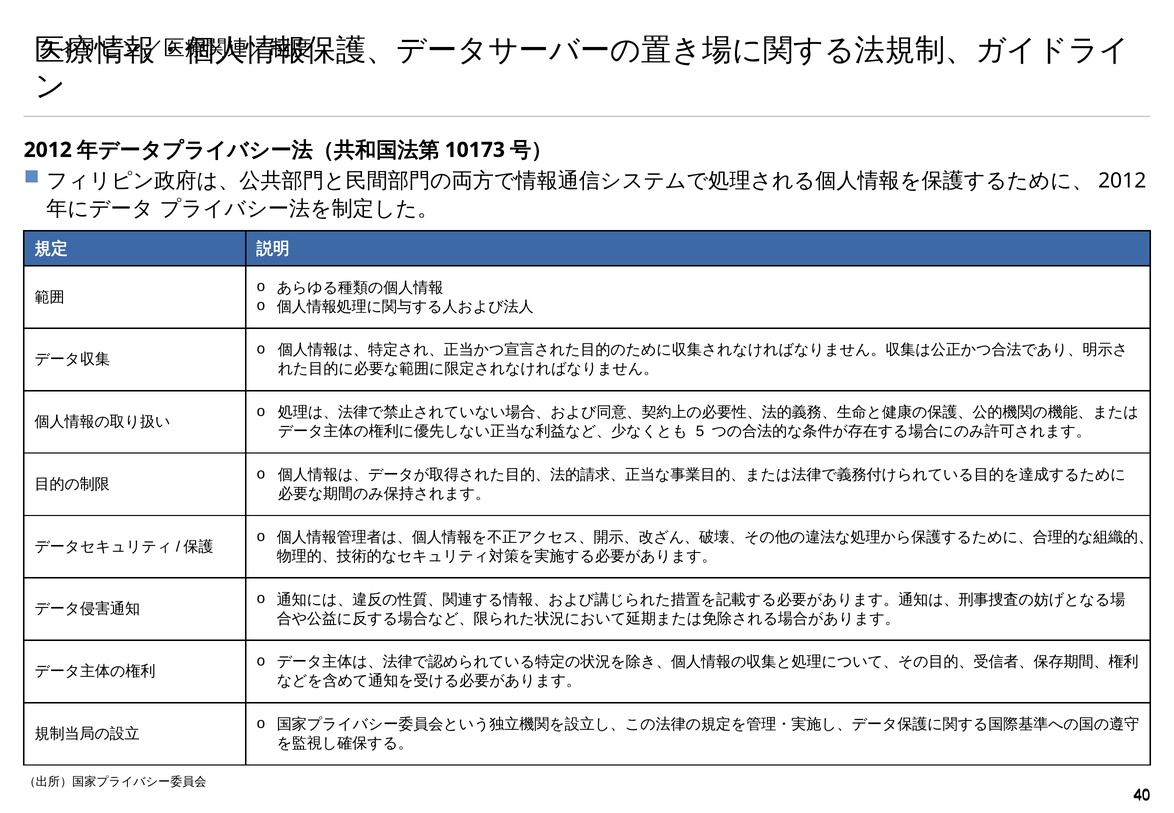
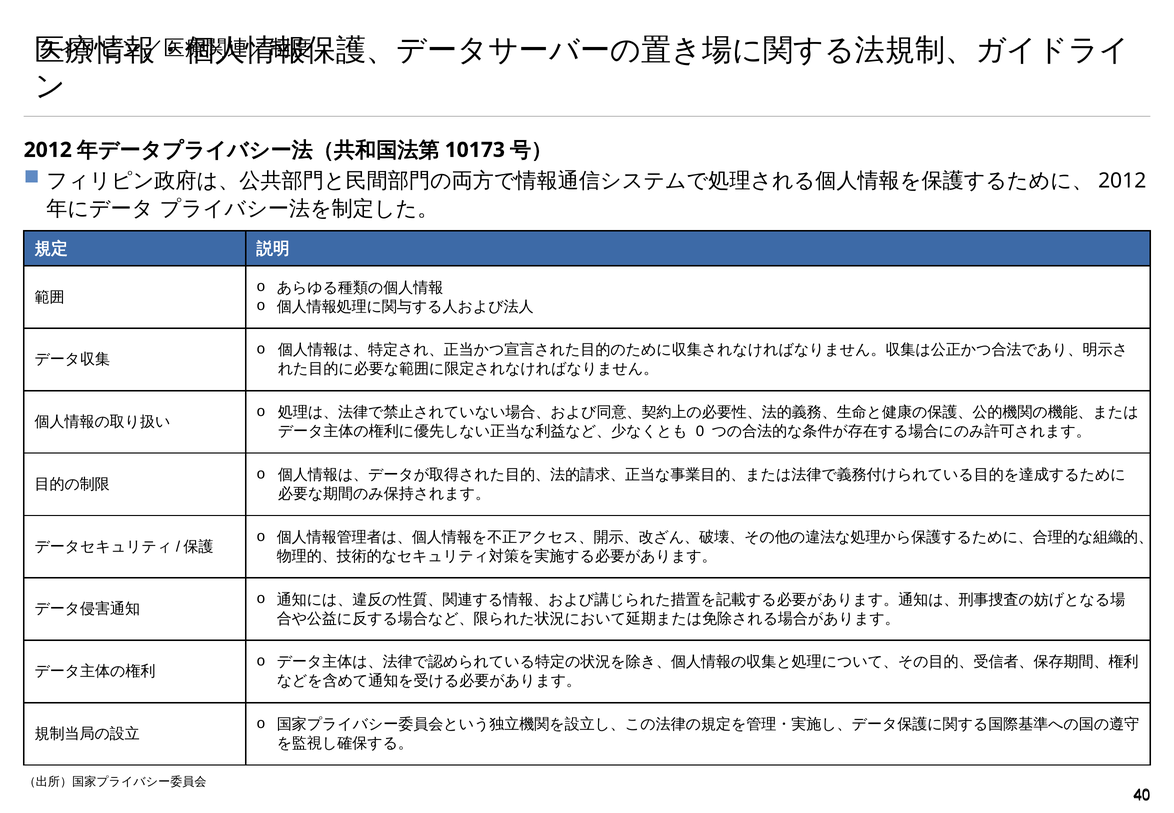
5: 5 -> 0 (700, 431)
